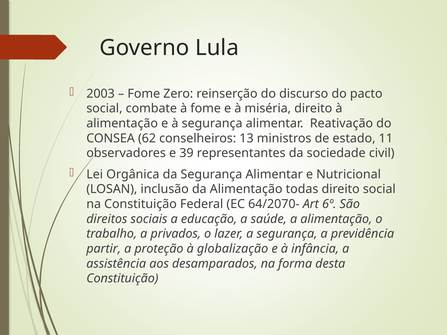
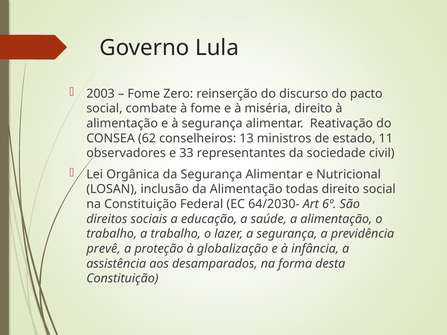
39: 39 -> 33 (186, 153)
64/2070-: 64/2070- -> 64/2030- (274, 204)
a privados: privados -> trabalho (176, 234)
partir: partir -> prevê (104, 249)
